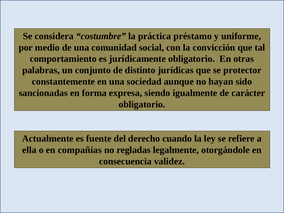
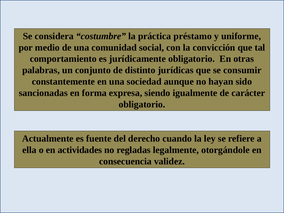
protector: protector -> consumir (242, 70)
compañías: compañías -> actividades (80, 150)
